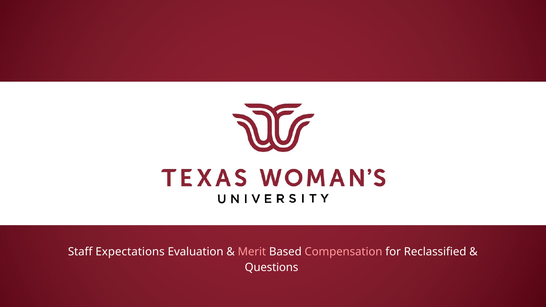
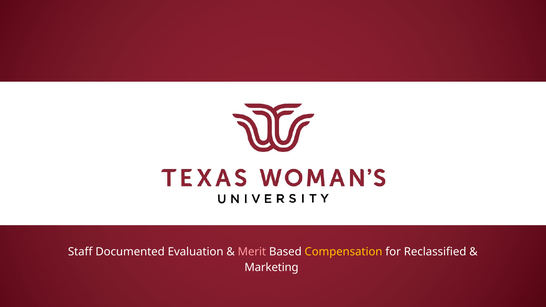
Expectations: Expectations -> Documented (130, 252)
Compensation colour: pink -> yellow (344, 252)
Questions: Questions -> Marketing (272, 267)
